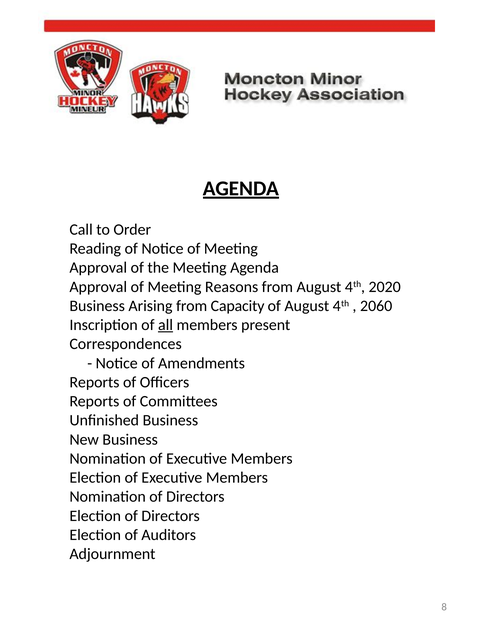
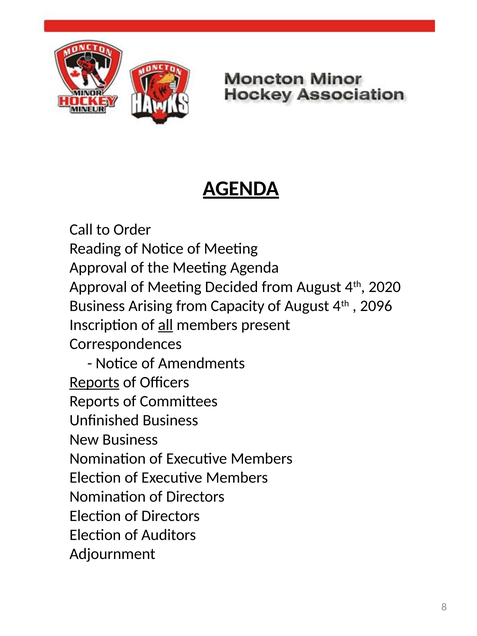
Reasons: Reasons -> Decided (232, 287)
2060: 2060 -> 2096 (376, 306)
Reports underline: none -> present (94, 382)
